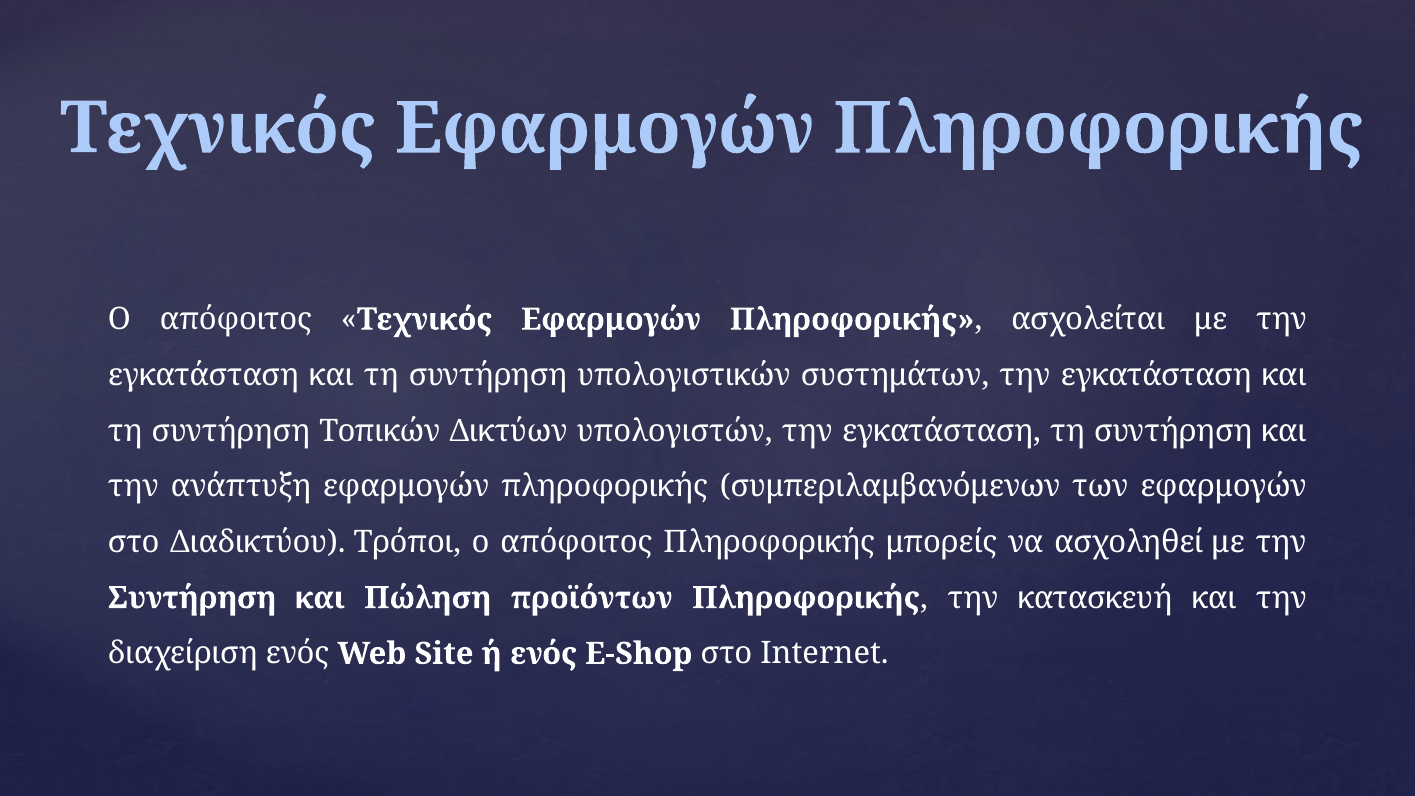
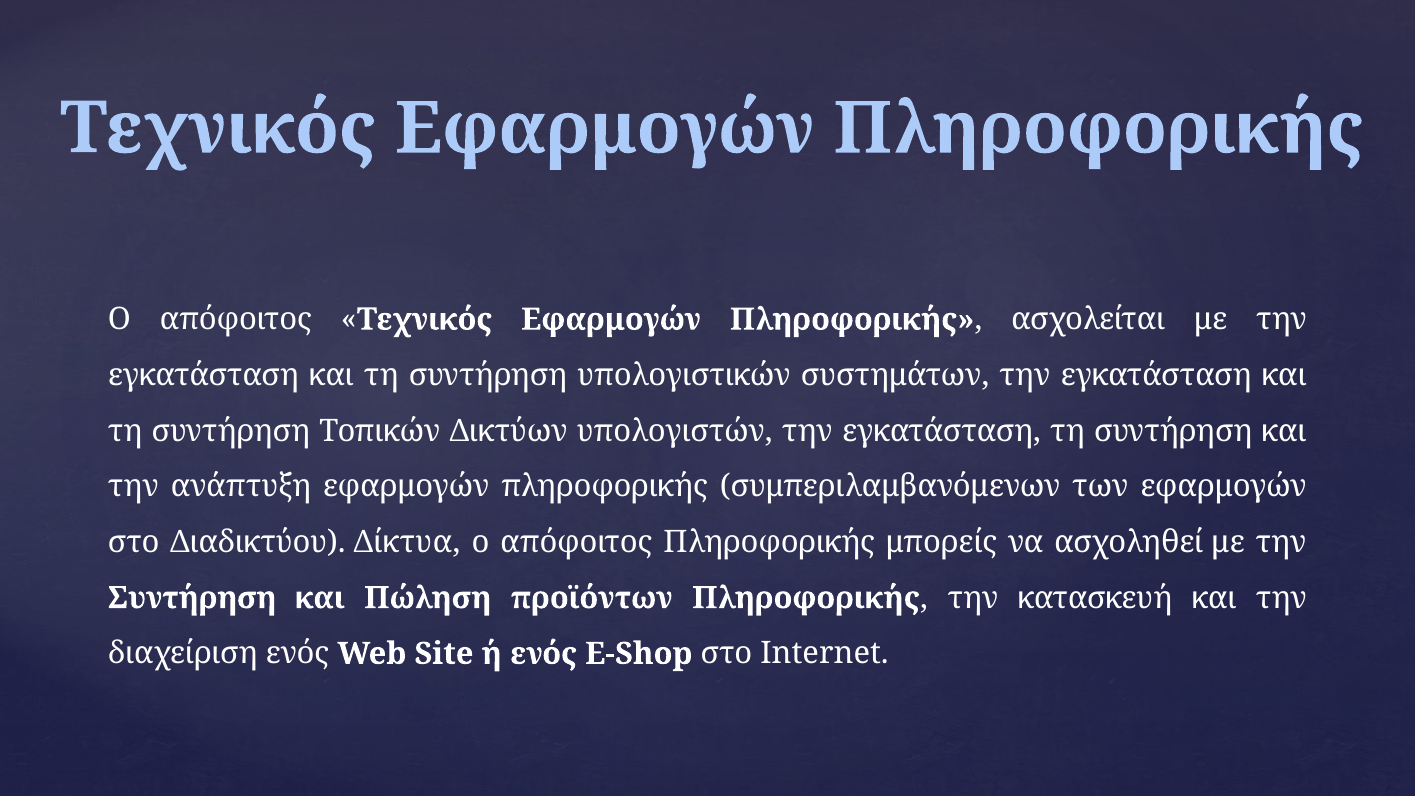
Τρόποι: Τρόποι -> Δίκτυα (407, 542)
